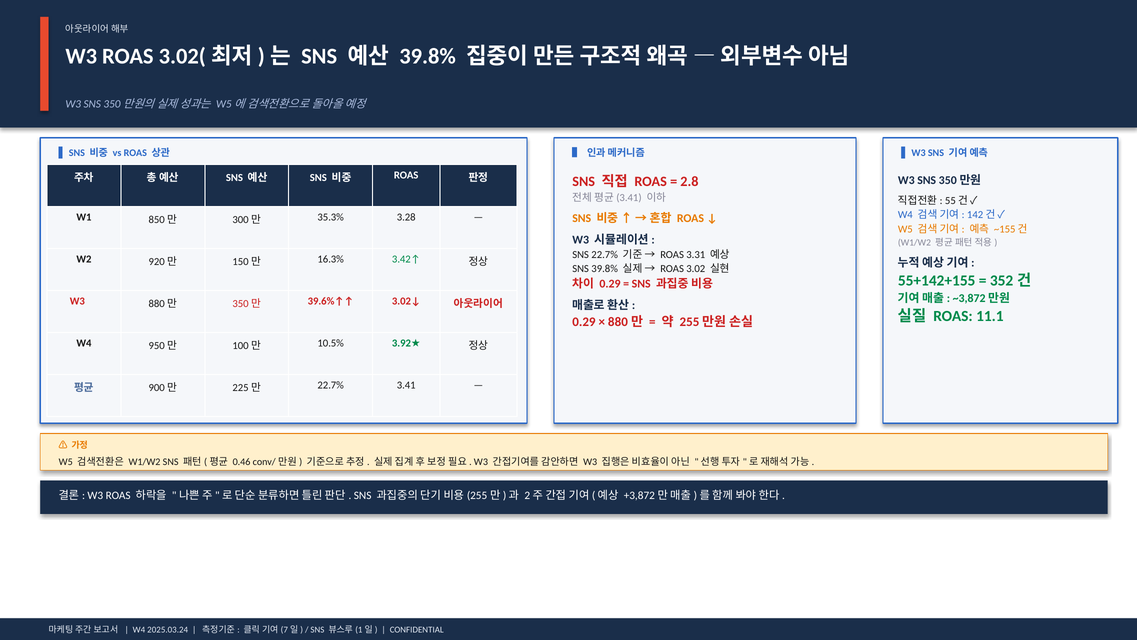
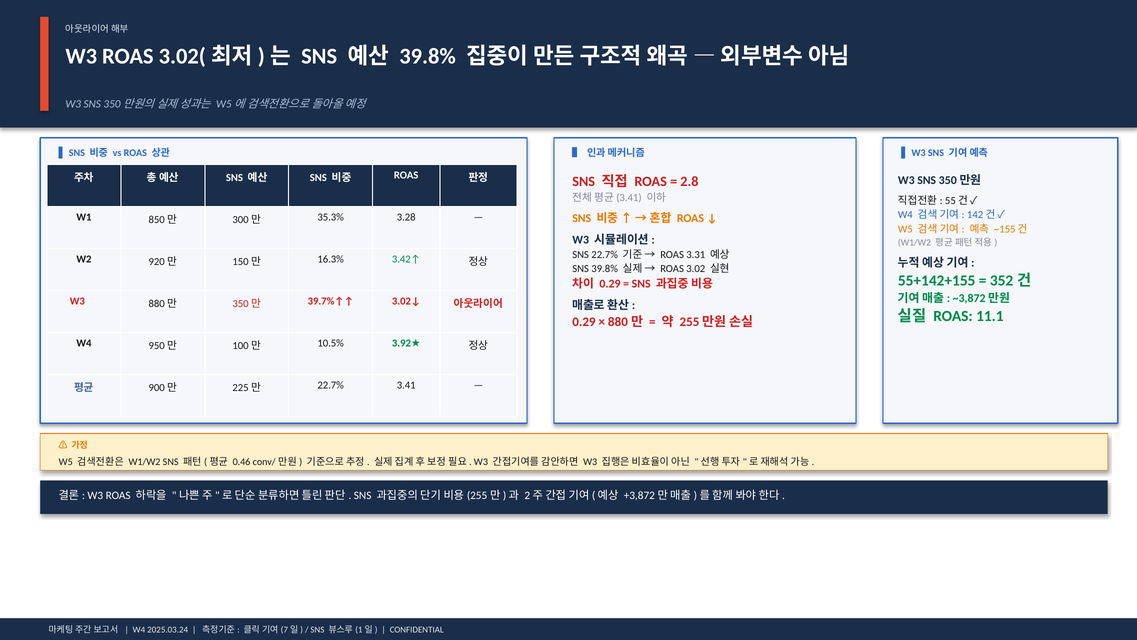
39.6%↑↑: 39.6%↑↑ -> 39.7%↑↑ (331, 301)
